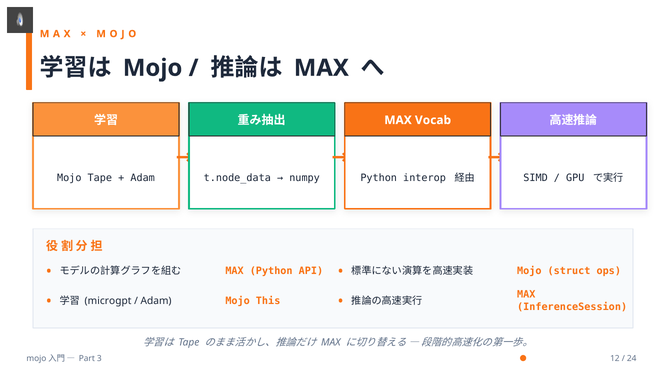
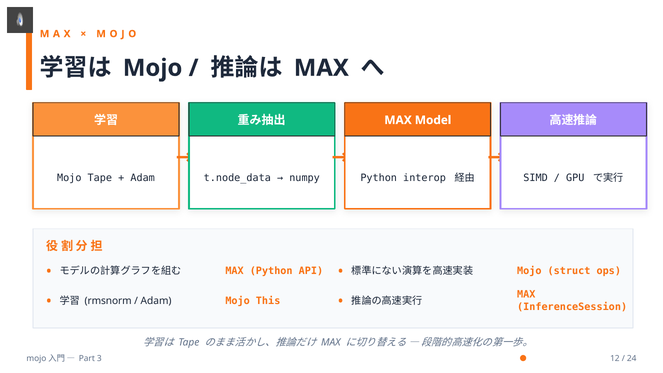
Vocab: Vocab -> Model (433, 120)
microgpt: microgpt -> rmsnorm (108, 301)
